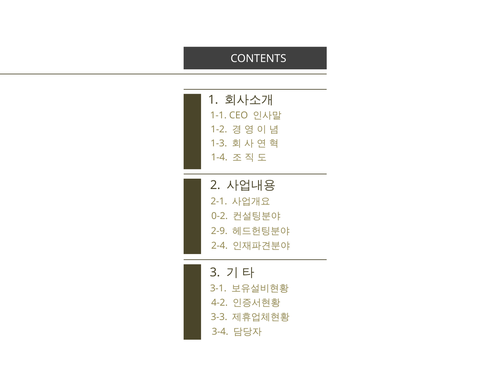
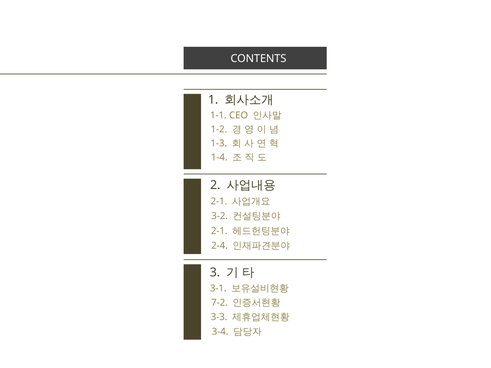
0-2: 0-2 -> 3-2 (220, 216)
2-9: 2-9 -> 2-1 (219, 231)
4-2: 4-2 -> 7-2 (219, 303)
